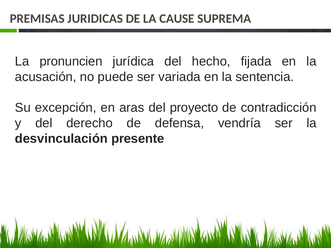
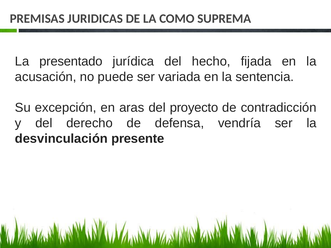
CAUSE: CAUSE -> COMO (177, 19)
pronuncien: pronuncien -> presentado (71, 61)
